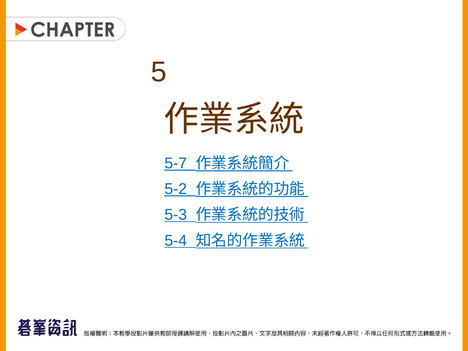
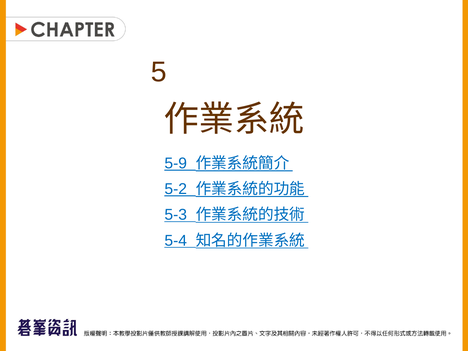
5-7: 5-7 -> 5-9 (176, 163)
